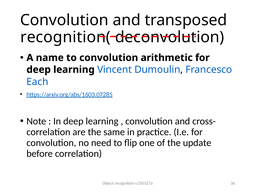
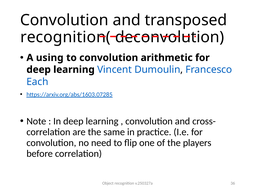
name: name -> using (50, 57)
update: update -> players (197, 142)
